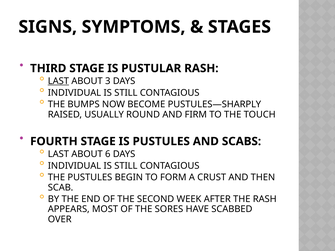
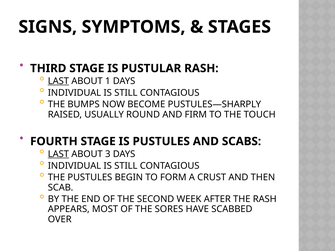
3: 3 -> 1 (108, 81)
LAST underline: none -> present (58, 154)
6: 6 -> 3 (108, 154)
